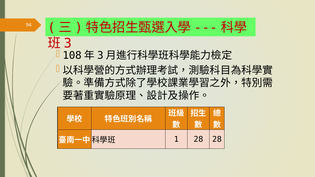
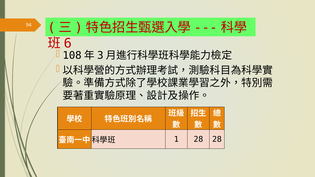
3: 3 -> 6 (68, 43)
